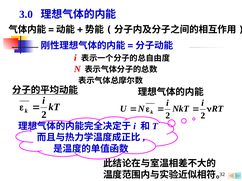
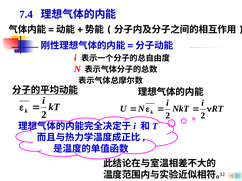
3.0: 3.0 -> 7.4 (26, 14)
